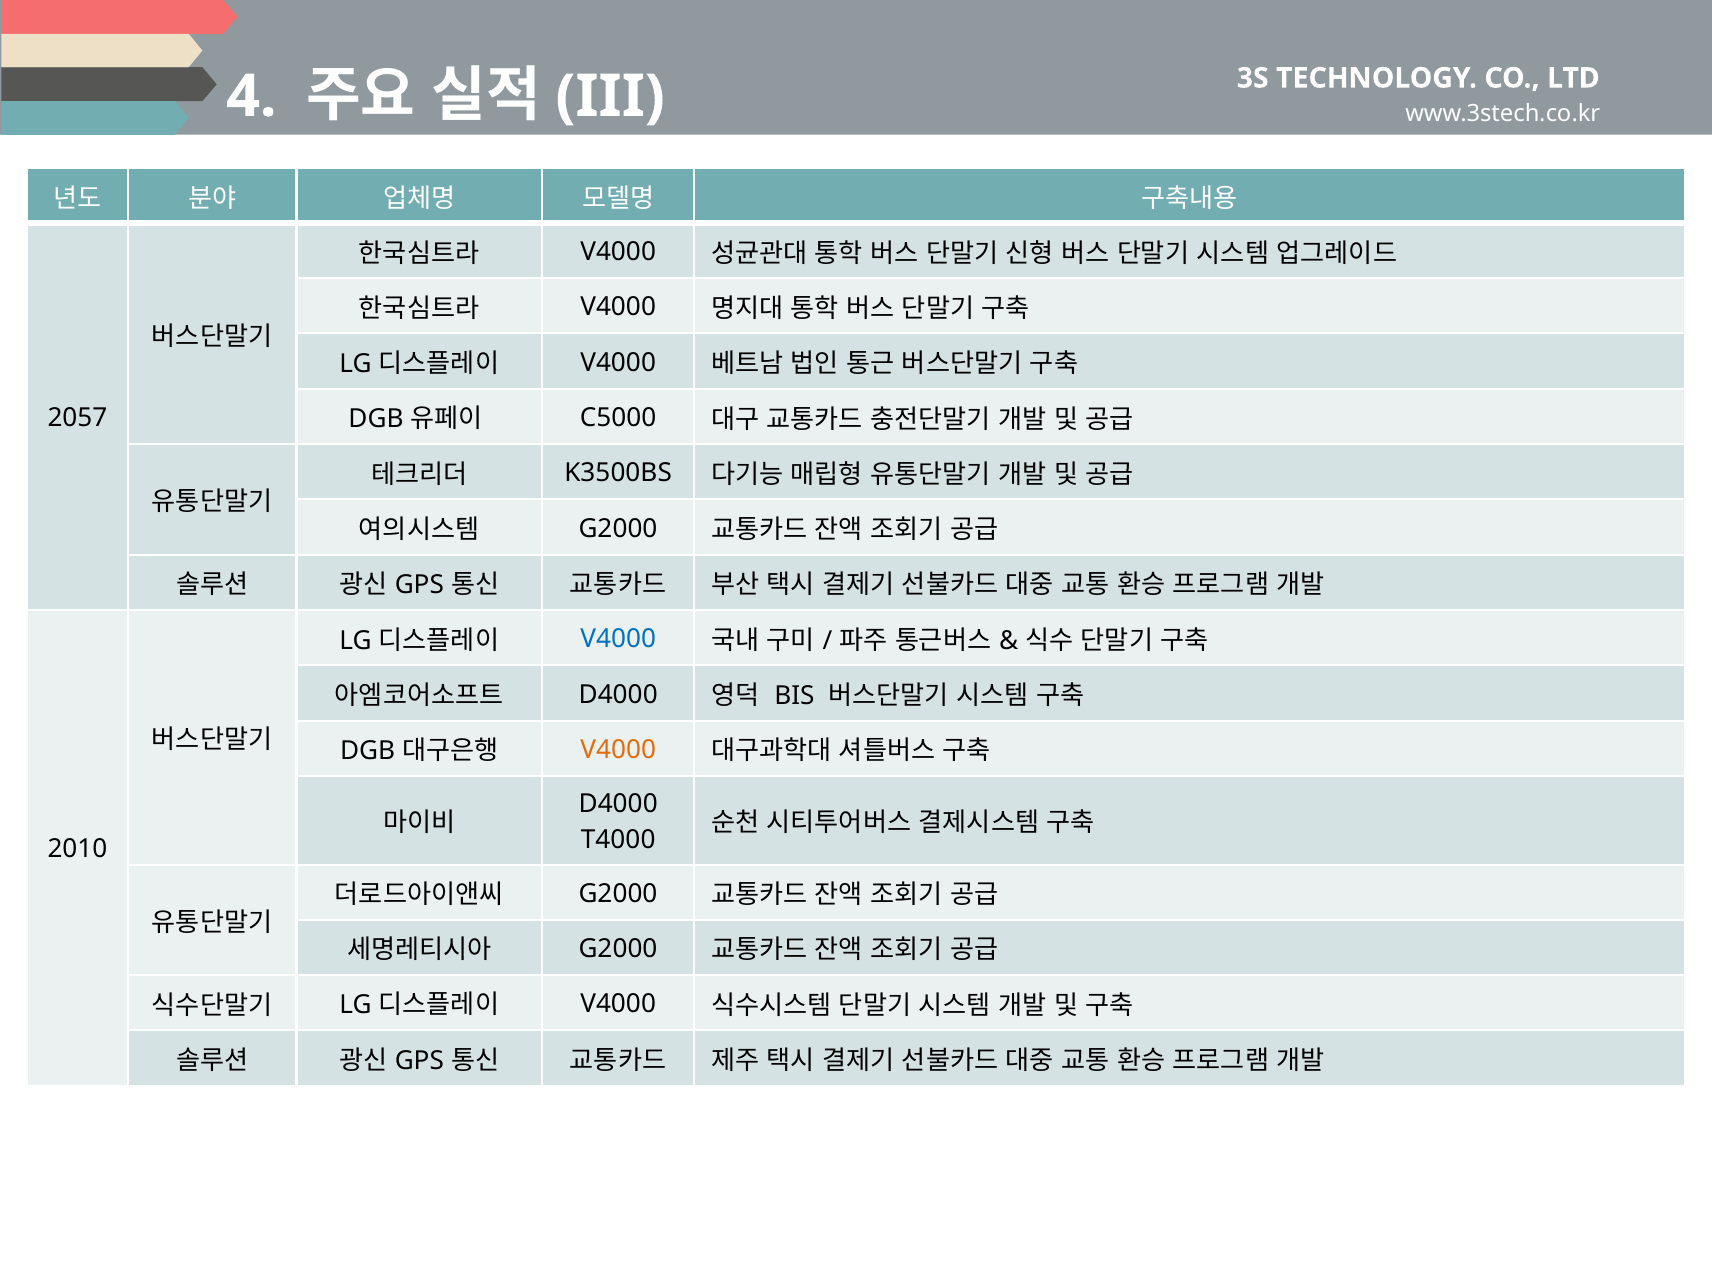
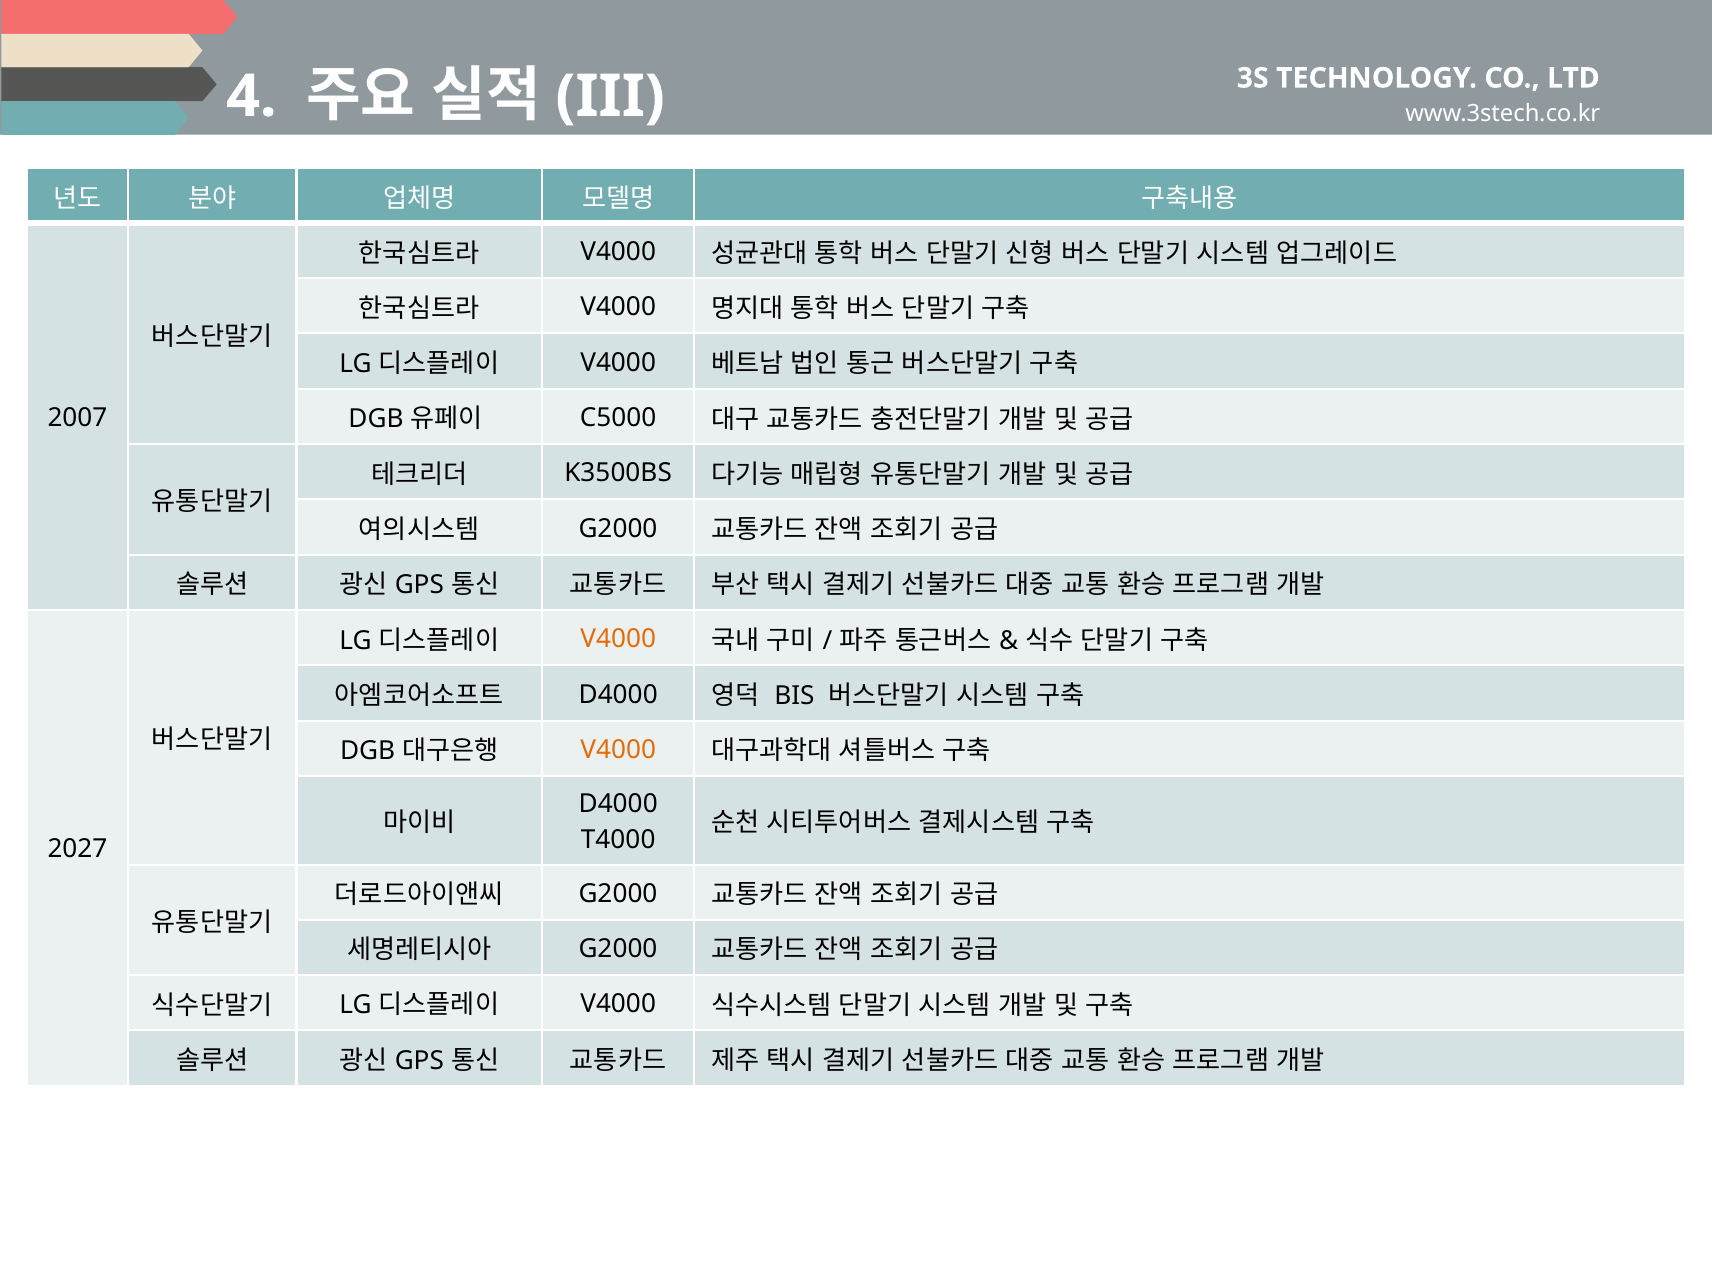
2057: 2057 -> 2007 (77, 418)
V4000 colour: blue -> orange (618, 639)
2010: 2010 -> 2027 (77, 849)
